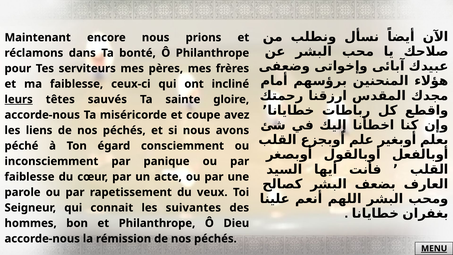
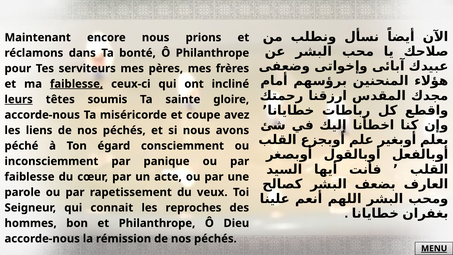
faiblesse underline: none -> present (77, 84)
sauvés: sauvés -> soumis (107, 99)
suivantes: suivantes -> reproches (193, 208)
